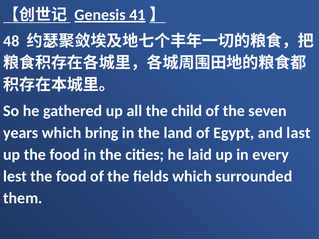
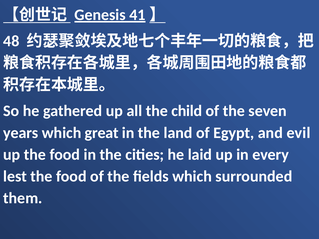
bring: bring -> great (102, 133)
last: last -> evil (298, 133)
